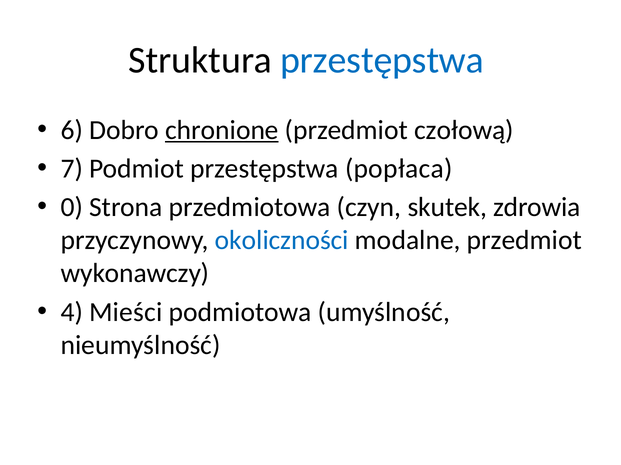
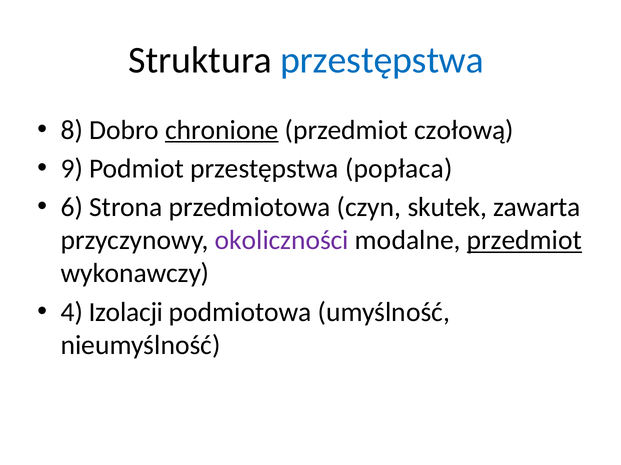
6: 6 -> 8 (72, 130)
7: 7 -> 9 (72, 169)
0: 0 -> 6 (72, 208)
zdrowia: zdrowia -> zawarta (537, 208)
okoliczności colour: blue -> purple (282, 241)
przedmiot underline: none -> present (524, 241)
Mieści: Mieści -> Izolacji (126, 312)
